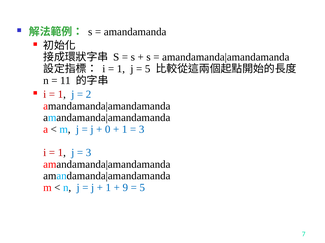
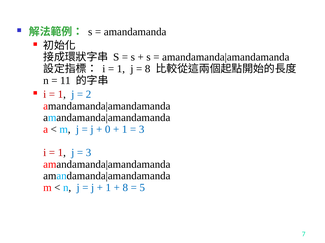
5: 5 -> 8 (148, 69)
9: 9 -> 8 (125, 188)
